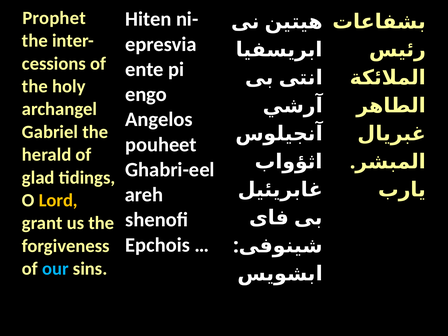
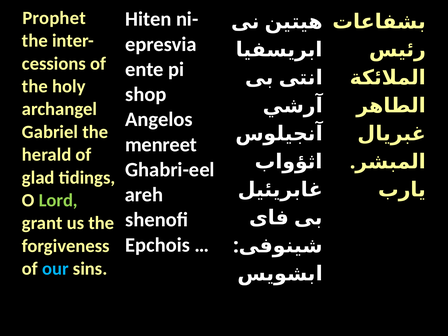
engo: engo -> shop (146, 94)
pouheet: pouheet -> menreet (161, 145)
Lord colour: yellow -> light green (58, 200)
